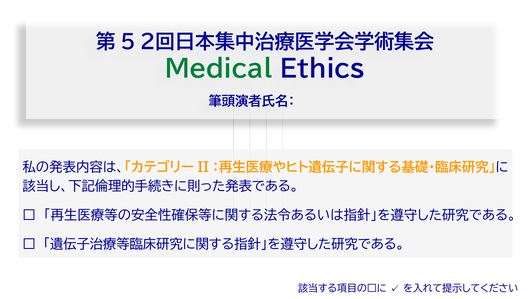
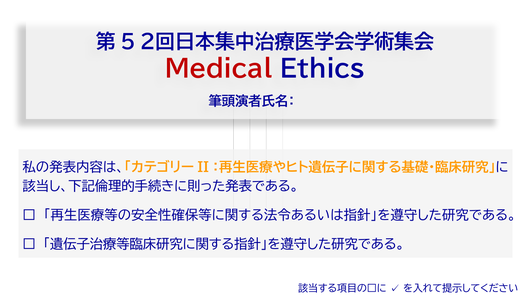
Medical colour: green -> red (219, 69)
